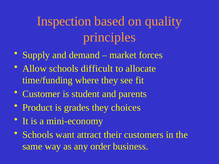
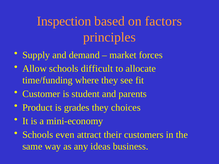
quality: quality -> factors (163, 21)
want: want -> even (65, 135)
order: order -> ideas (100, 147)
